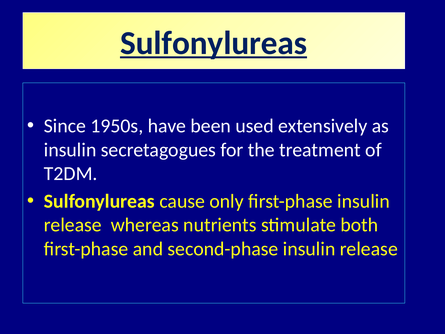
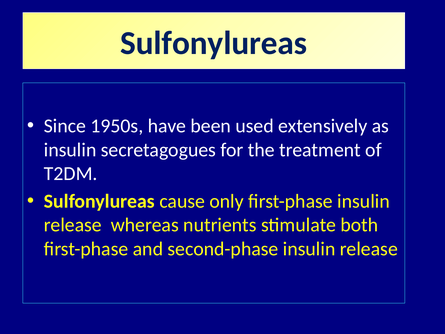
Sulfonylureas underline: present -> none (214, 43)
